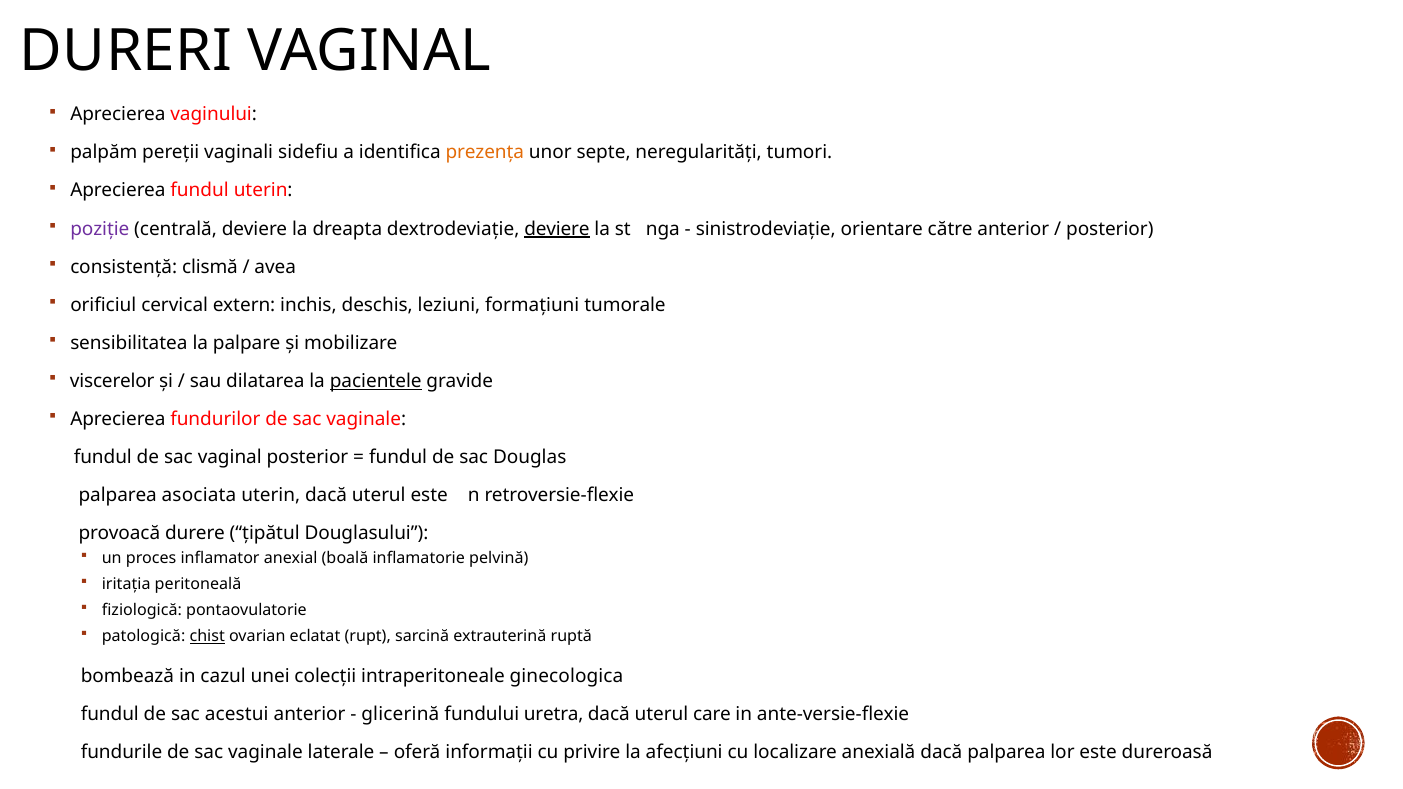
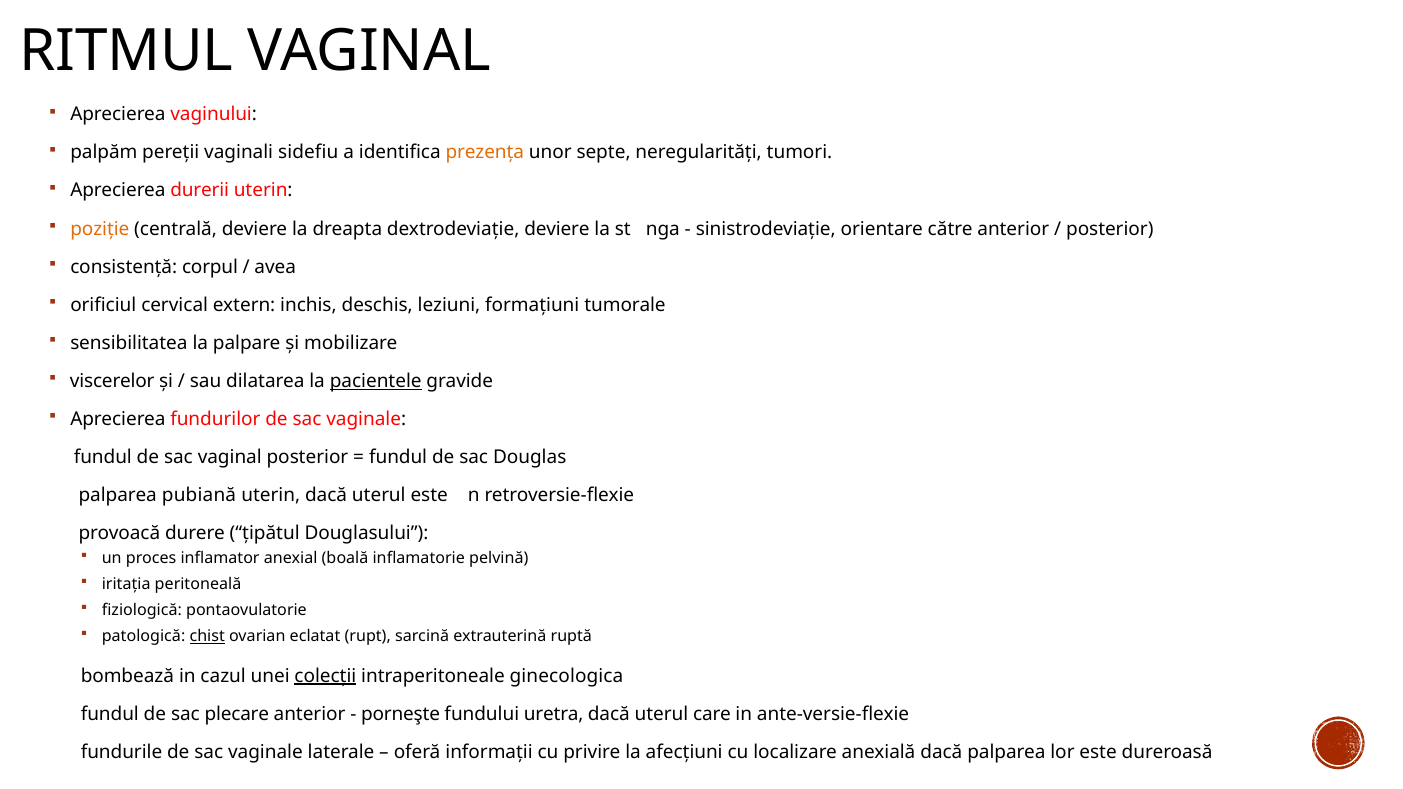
DURERI: DURERI -> RITMUL (127, 51)
Aprecierea fundul: fundul -> durerii (200, 191)
poziție colour: purple -> orange (100, 229)
deviere underline: present -> none (557, 229)
clismă: clismă -> corpul (210, 267)
asociata: asociata -> pubiană (199, 495)
colecții underline: none -> present (325, 676)
acestui: acestui -> plecare (237, 714)
glicerină: glicerină -> porneşte (401, 714)
